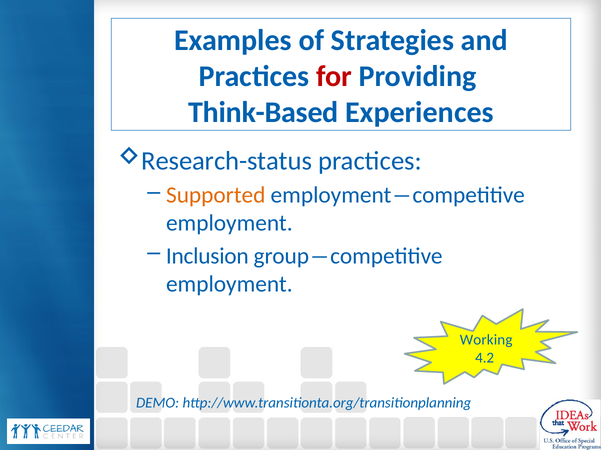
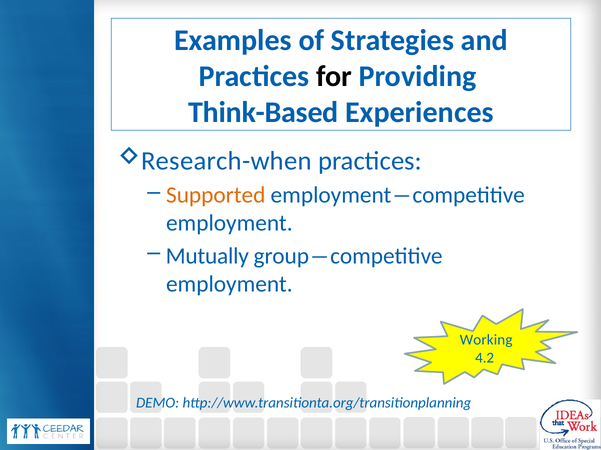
for colour: red -> black (334, 76)
Research-status: Research-status -> Research-when (226, 161)
Inclusion: Inclusion -> Mutually (207, 256)
